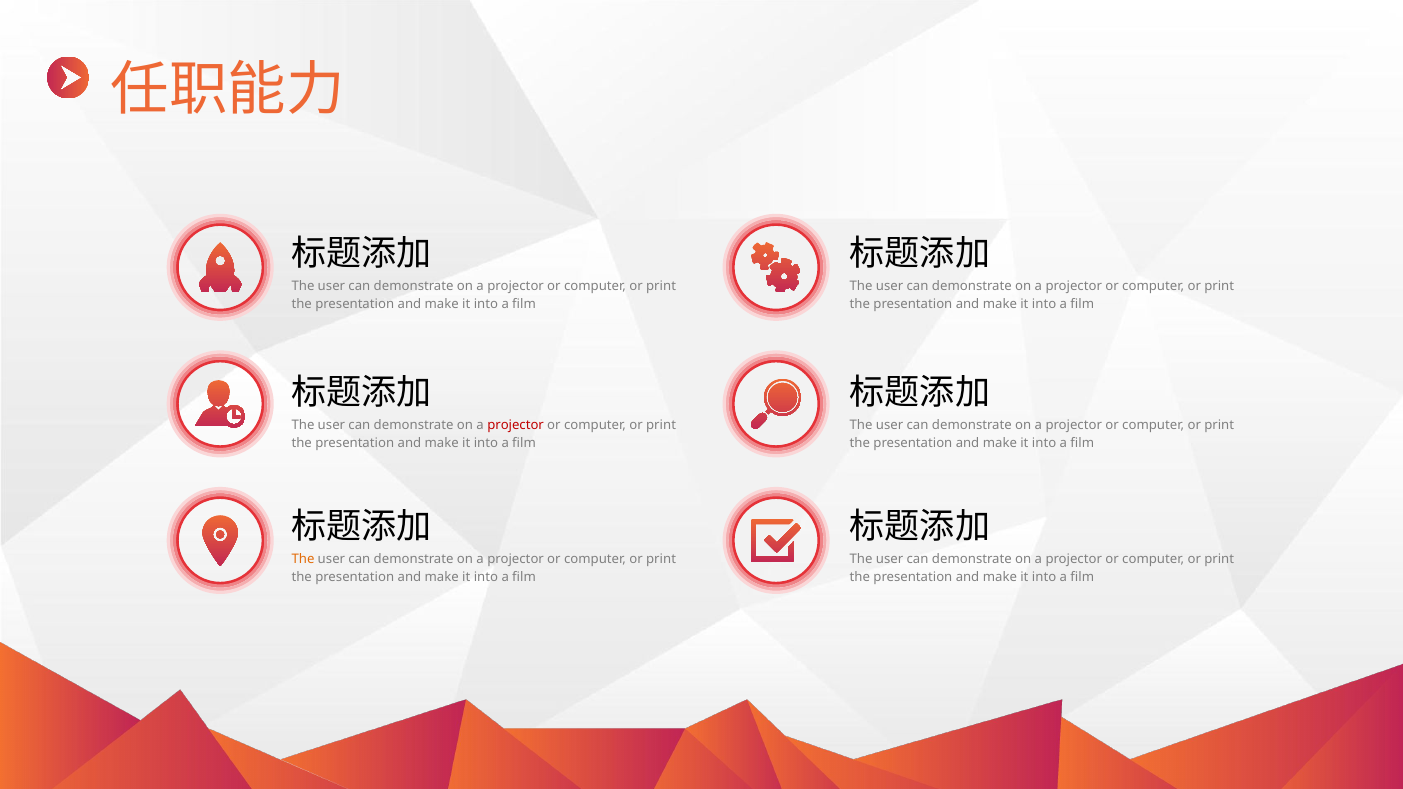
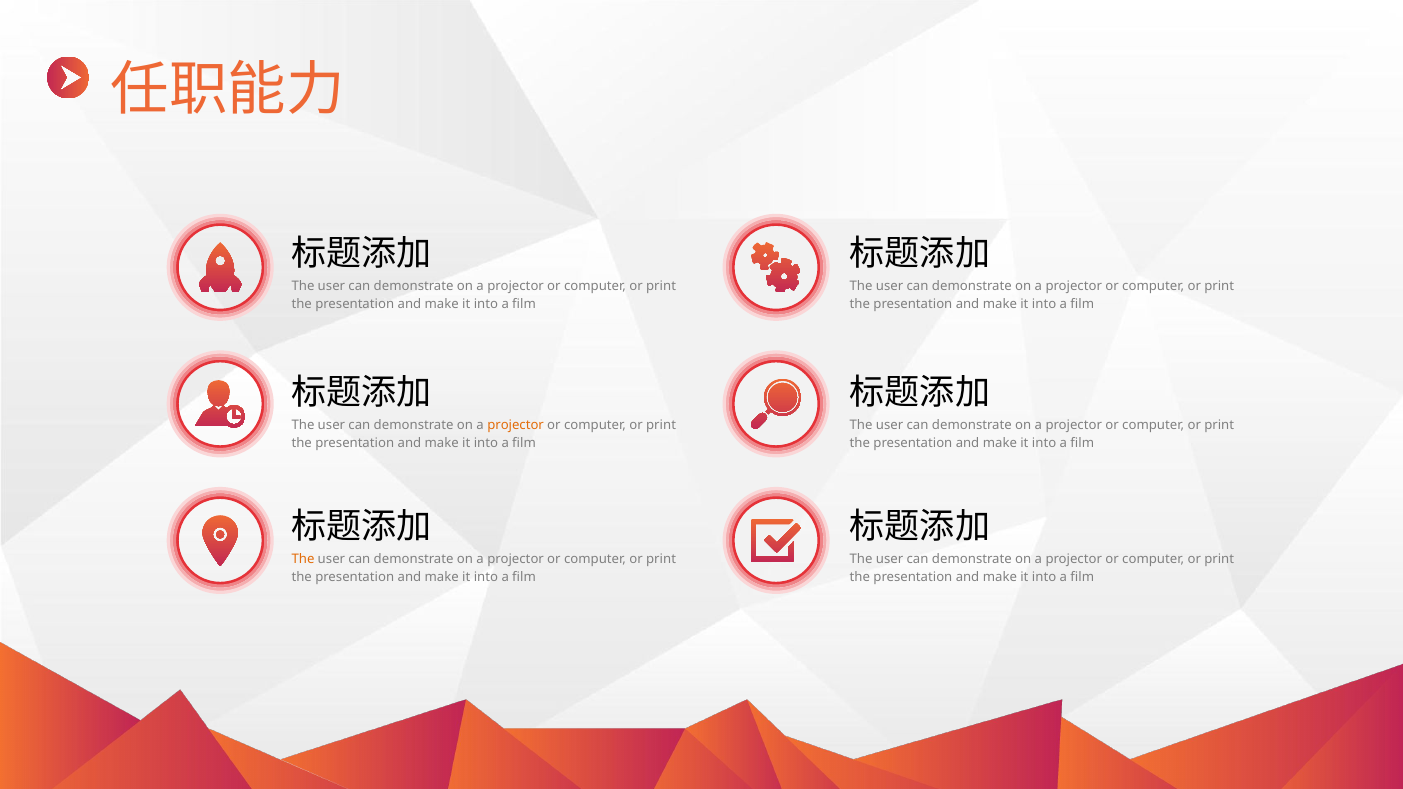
projector colour: red -> orange (516, 425)
